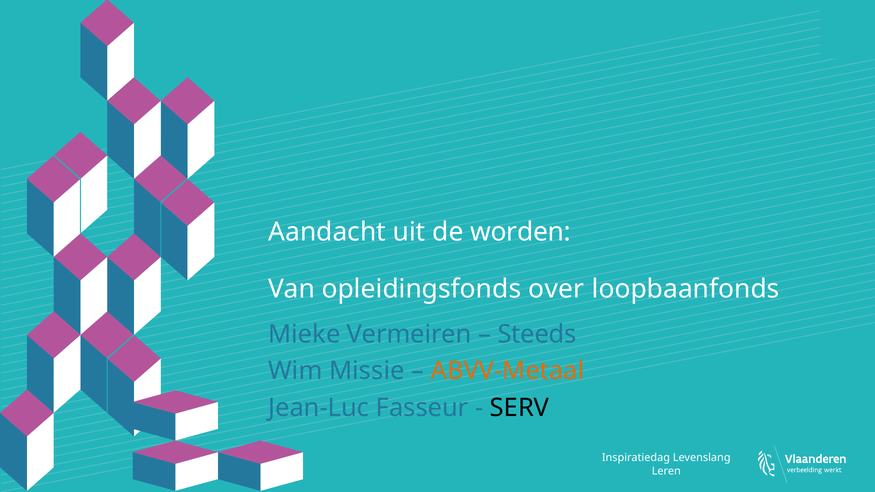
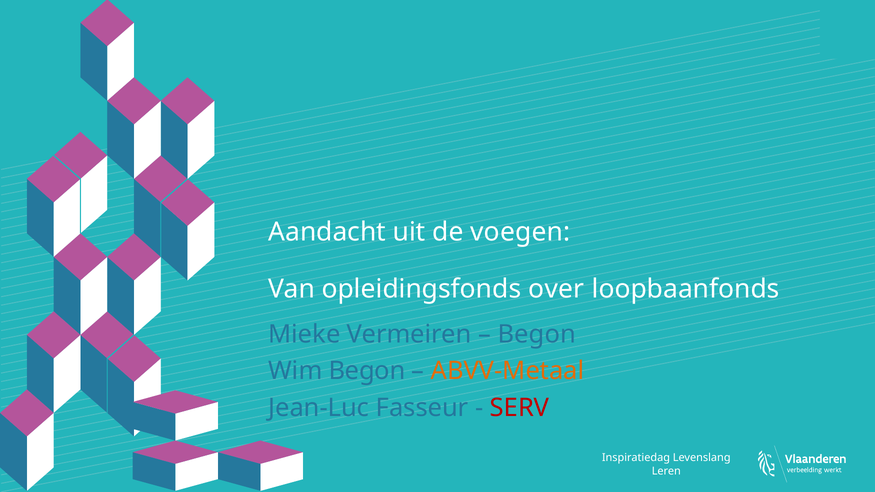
worden: worden -> voegen (520, 232)
Steeds: Steeds -> Begon (537, 335)
Wim Missie: Missie -> Begon (367, 371)
SERV colour: black -> red (520, 408)
